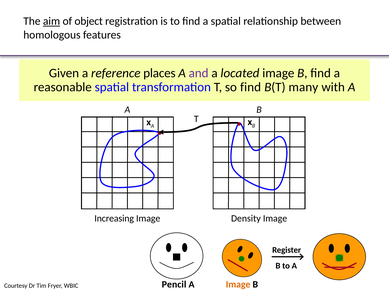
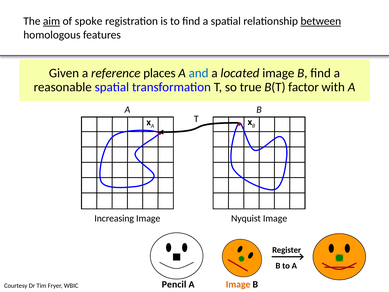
object: object -> spoke (89, 21)
between underline: none -> present (321, 21)
and colour: purple -> blue (199, 73)
so find: find -> true (251, 87)
many: many -> factor (304, 87)
Density: Density -> Nyquist (246, 218)
